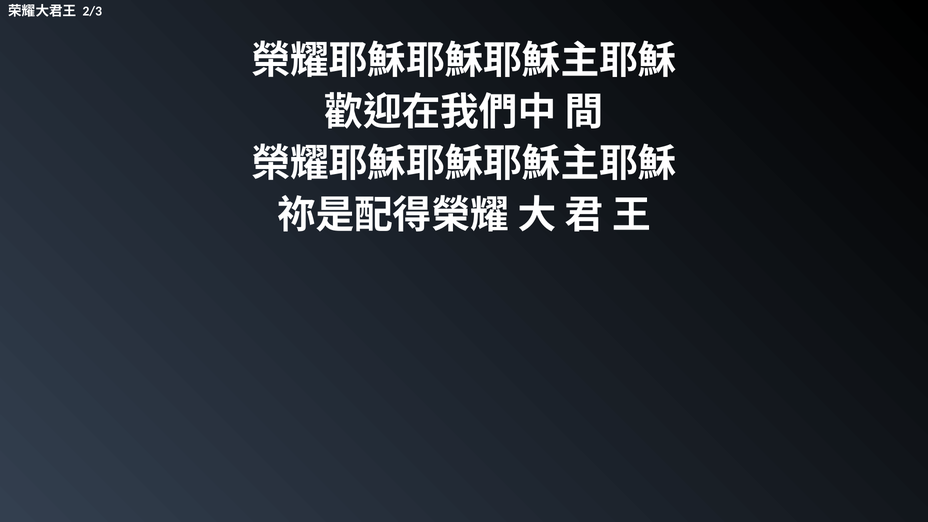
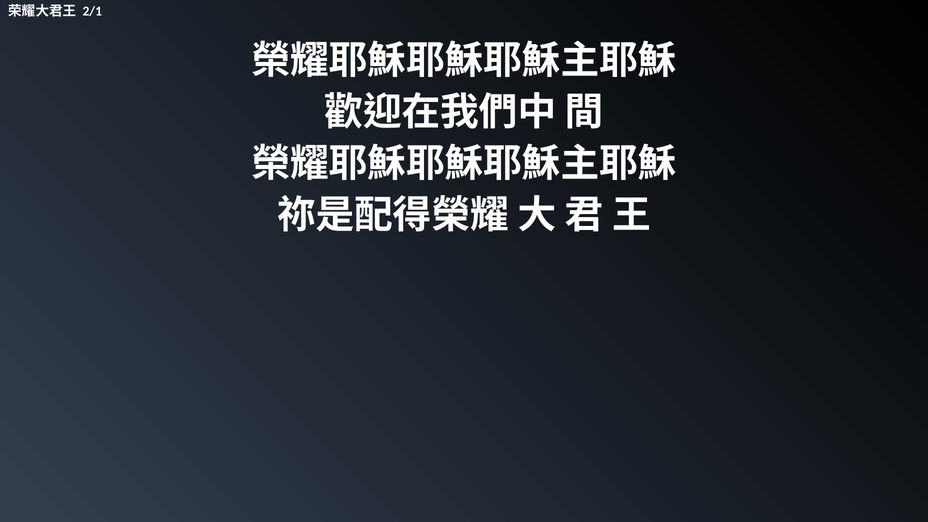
2/3: 2/3 -> 2/1 (92, 11)
